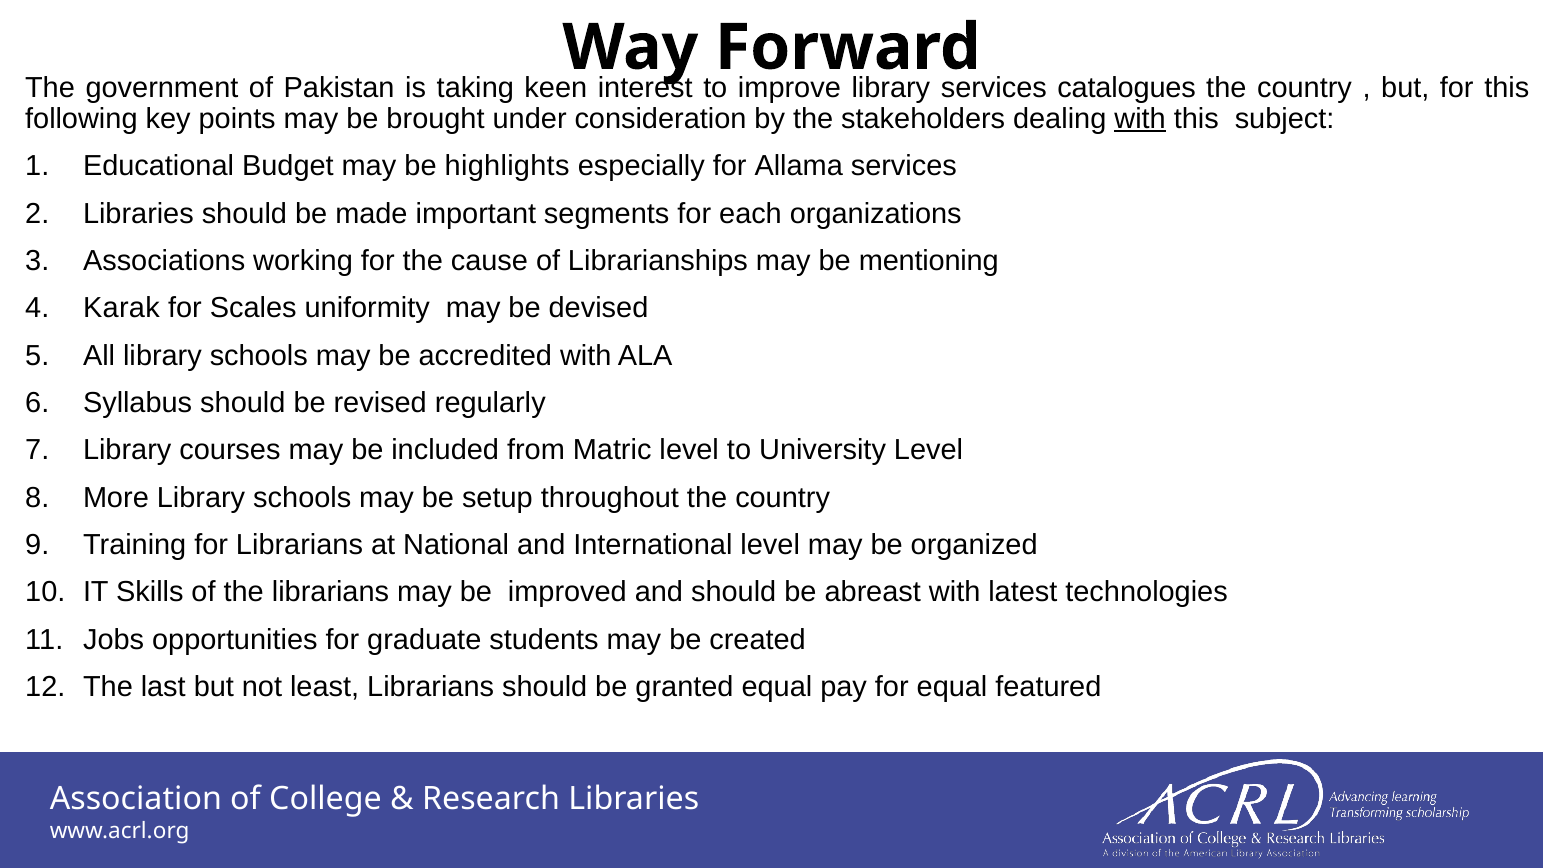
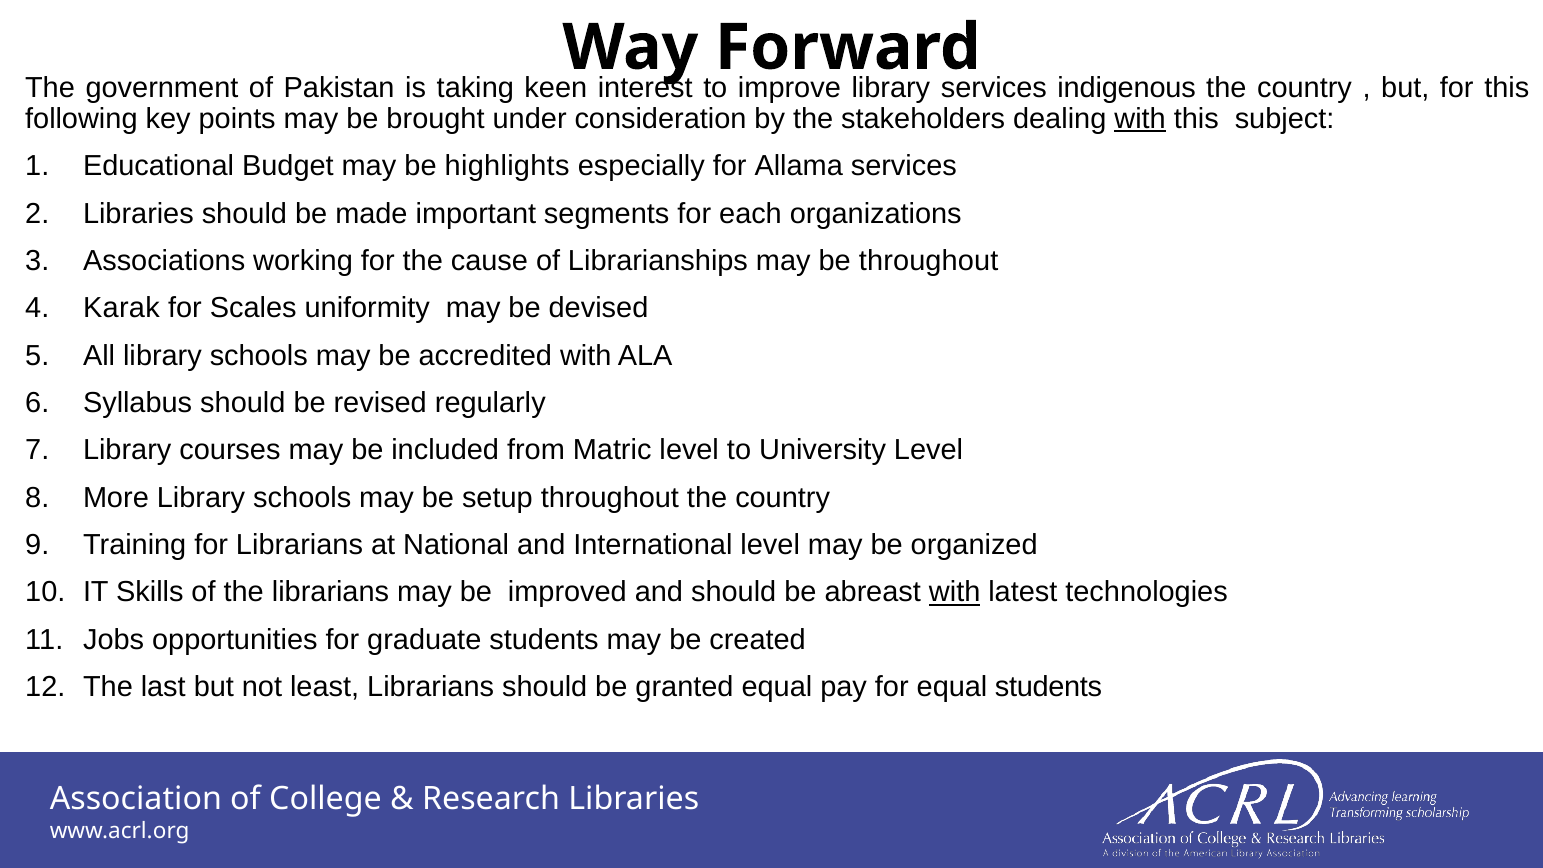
catalogues: catalogues -> indigenous (1127, 88)
be mentioning: mentioning -> throughout (929, 261)
with underline: none -> present (955, 592)
equal featured: featured -> students (1049, 687)
